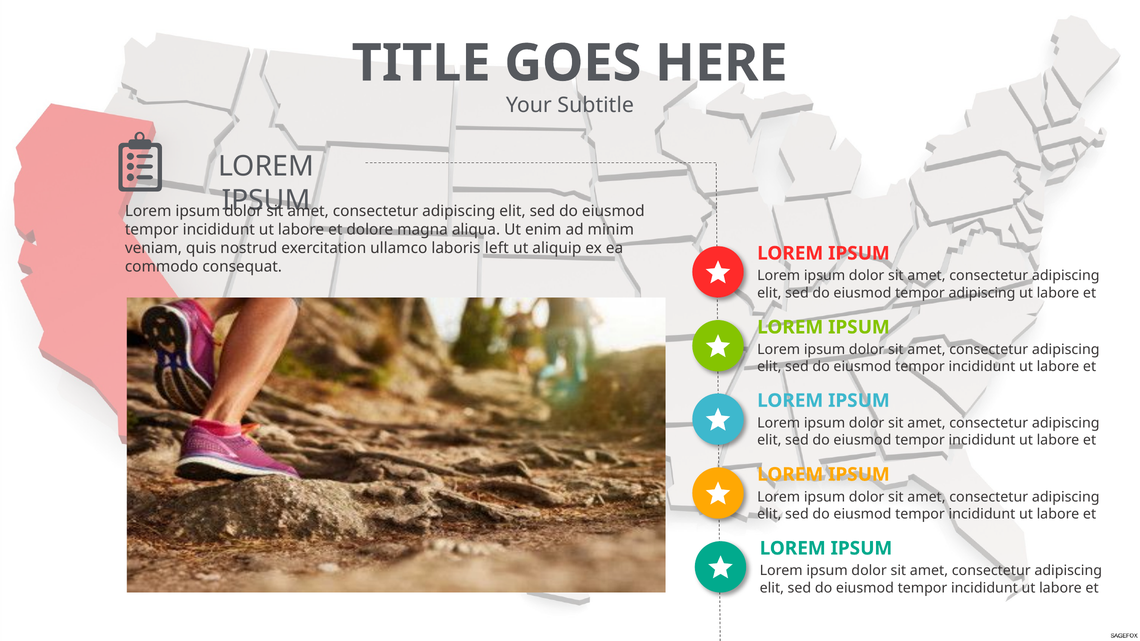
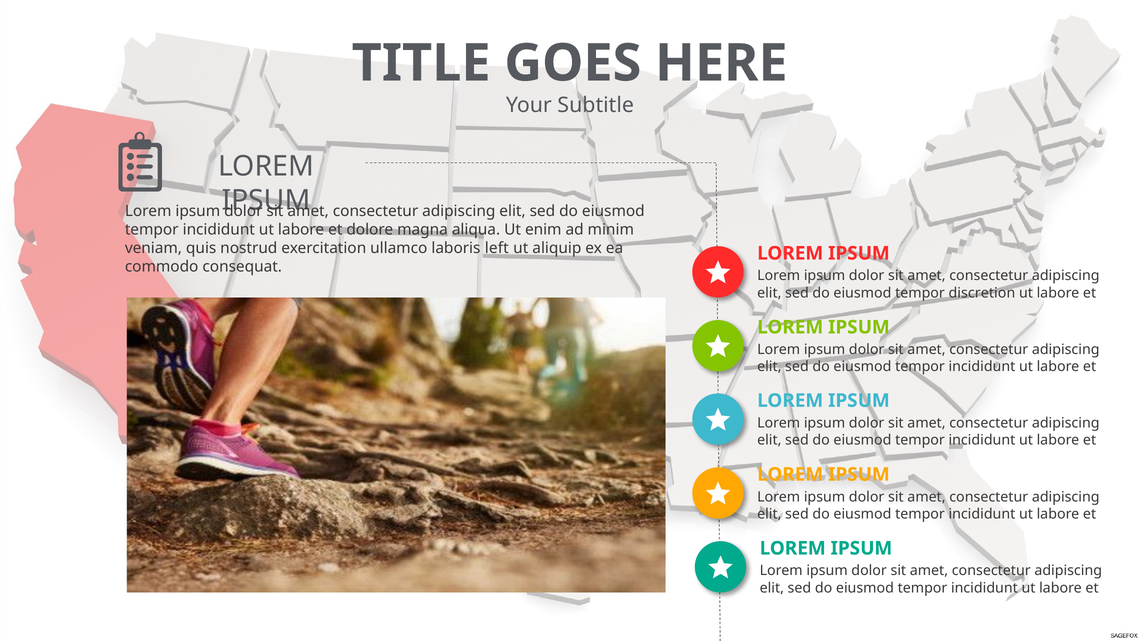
tempor adipiscing: adipiscing -> discretion (982, 293)
